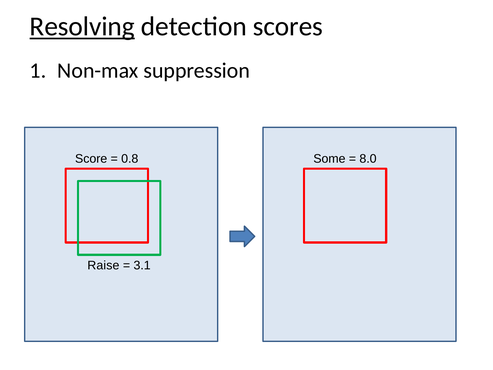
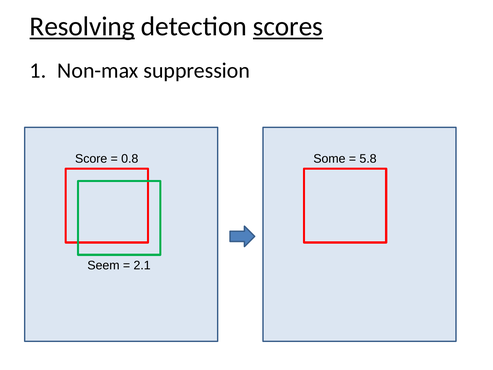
scores underline: none -> present (288, 27)
8.0: 8.0 -> 5.8 (368, 159)
Raise: Raise -> Seem (103, 265)
3.1: 3.1 -> 2.1 (142, 265)
